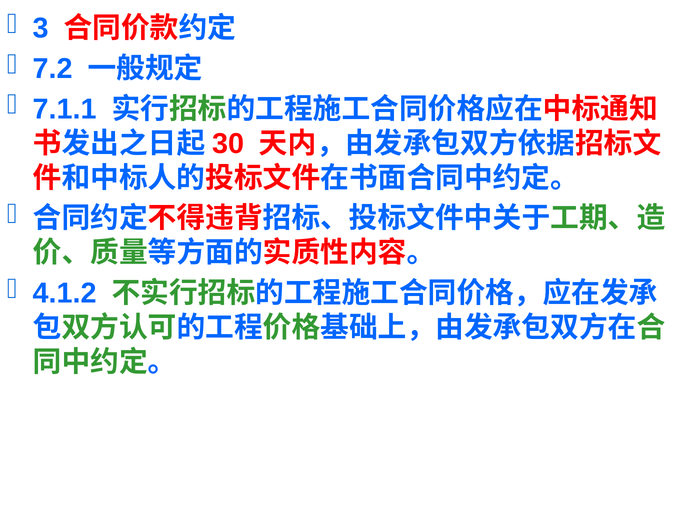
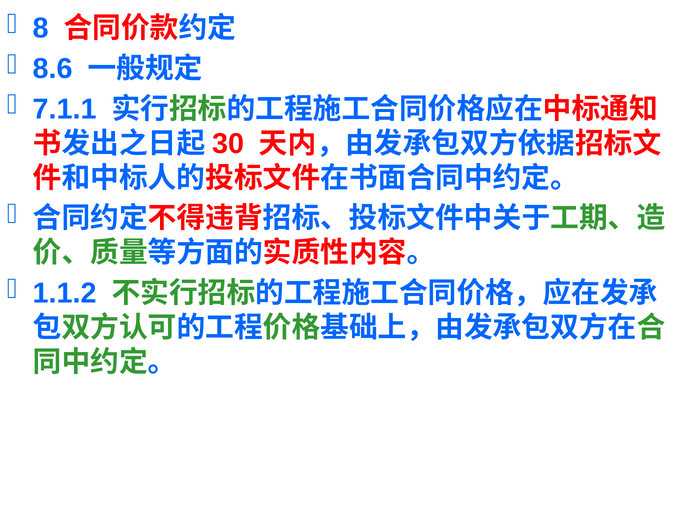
3: 3 -> 8 (41, 28)
7.2: 7.2 -> 8.6 (53, 69)
4.1.2: 4.1.2 -> 1.1.2 (65, 293)
